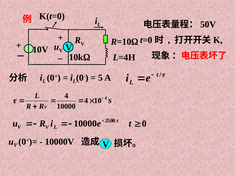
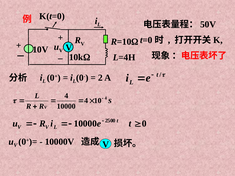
5: 5 -> 2 (100, 78)
